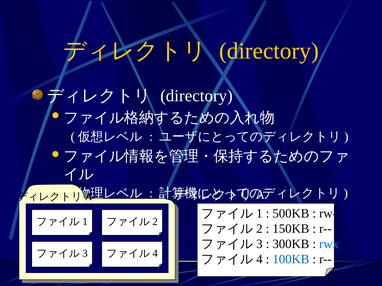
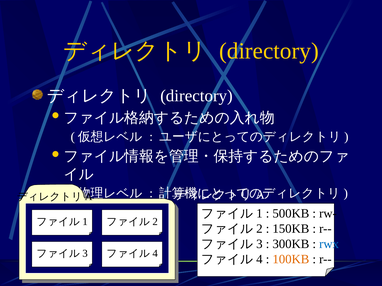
100KB colour: blue -> orange (291, 260)
